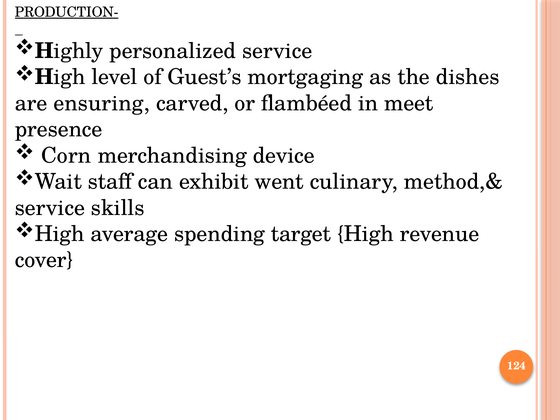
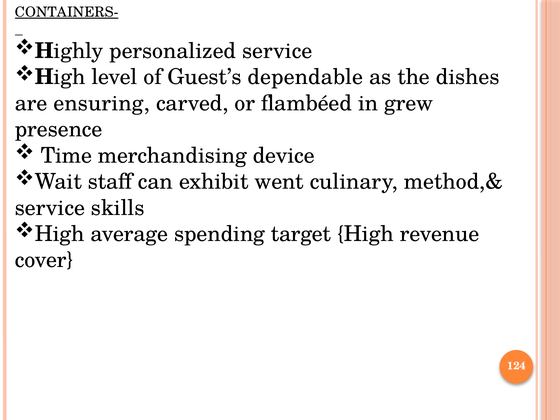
PRODUCTION-: PRODUCTION- -> CONTAINERS- (67, 12)
mortgaging: mortgaging -> dependable (305, 77)
meet: meet -> grew (409, 103)
Corn: Corn -> Time (66, 156)
